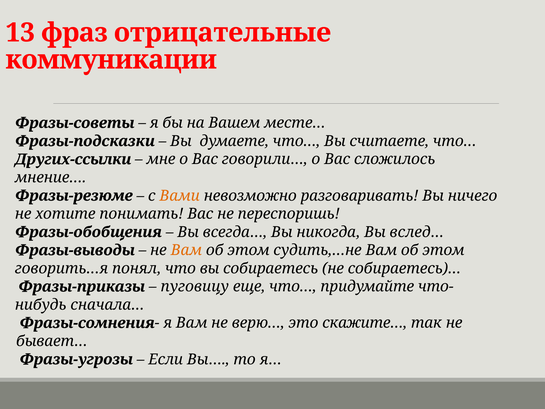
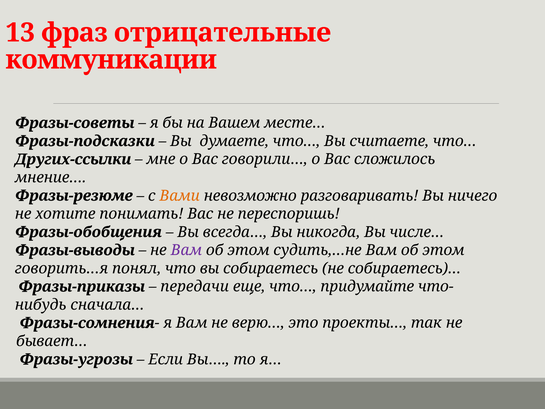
вслед…: вслед… -> числе… (417, 232)
Вам colour: orange -> purple (186, 250)
пуговицу: пуговицу -> передачи (195, 286)
скажите…: скажите… -> проекты… (365, 323)
